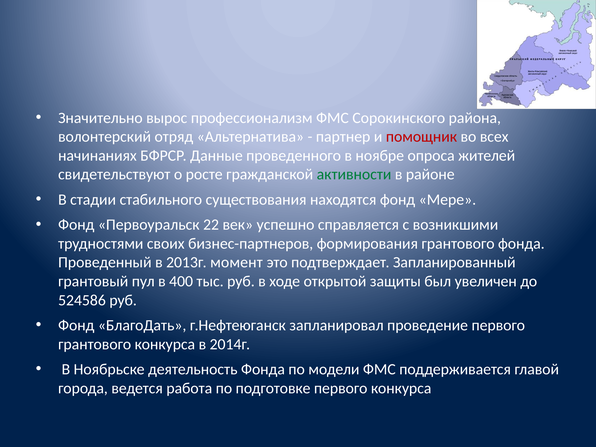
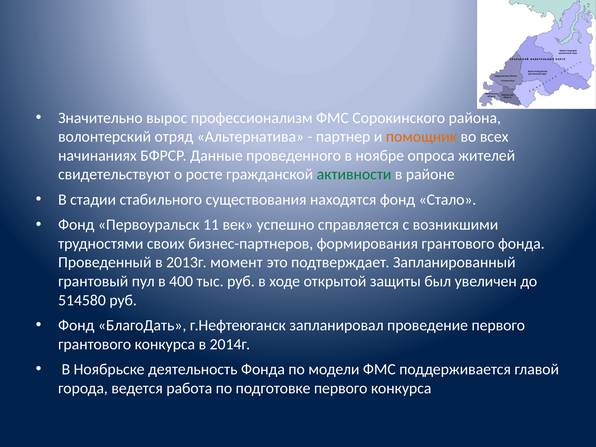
помощник colour: red -> orange (421, 137)
Мере: Мере -> Стало (447, 200)
22: 22 -> 11 (211, 225)
524586: 524586 -> 514580 (82, 300)
